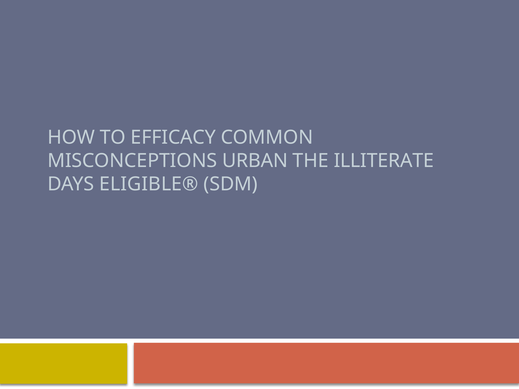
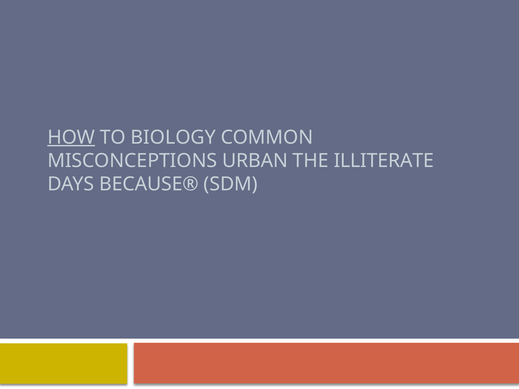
HOW underline: none -> present (71, 137)
EFFICACY: EFFICACY -> BIOLOGY (173, 137)
ELIGIBLE®: ELIGIBLE® -> BECAUSE® (149, 184)
